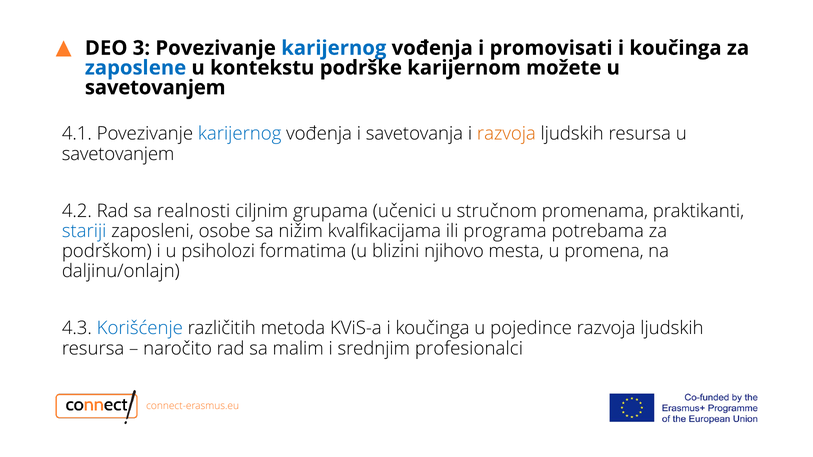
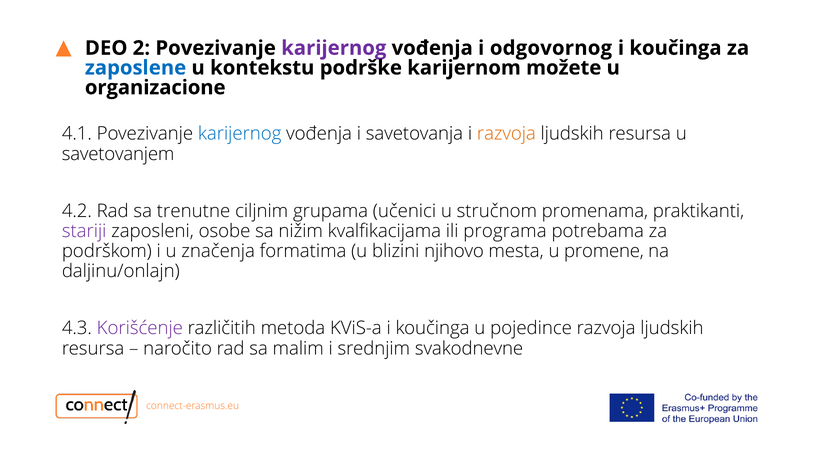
3: 3 -> 2 (141, 48)
karijernog colour: blue -> purple (334, 48)
promovisati: promovisati -> odgovornog (551, 48)
savetovanjem: savetovanjem -> organizacione (155, 88)
realnosti: realnosti -> trenutne (194, 211)
stariji colour: blue -> purple (84, 231)
psiholozi: psiholozi -> značenja (218, 251)
promena: promena -> promene (604, 251)
Korišćenje colour: blue -> purple (140, 329)
profesionalci: profesionalci -> svakodnevne (469, 349)
